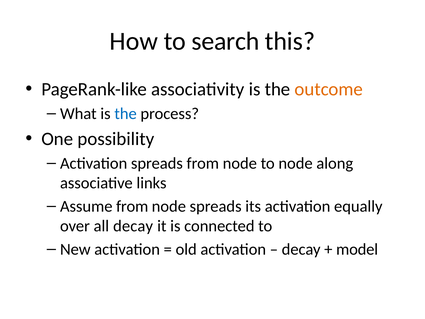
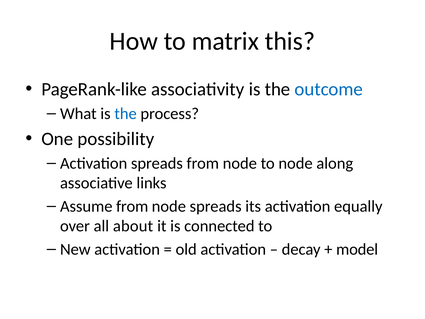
search: search -> matrix (225, 41)
outcome colour: orange -> blue (329, 89)
all decay: decay -> about (133, 226)
